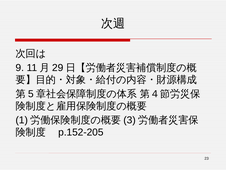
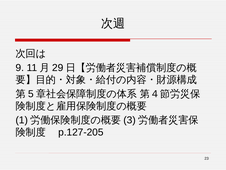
p.152-205: p.152-205 -> p.127-205 (81, 132)
